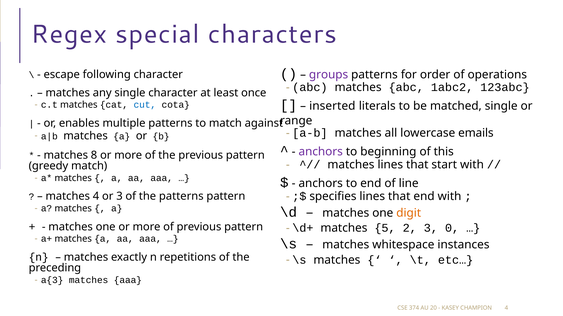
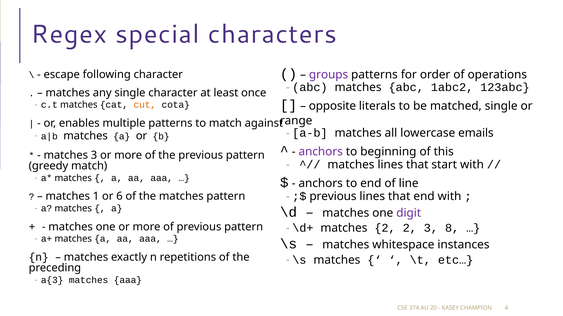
inserted: inserted -> opposite (332, 106)
cut colour: blue -> orange (145, 105)
matches 8: 8 -> 3 (94, 155)
specifies: specifies -> previous (333, 197)
matches 4: 4 -> 1 (96, 197)
or 3: 3 -> 6 (119, 197)
the patterns: patterns -> matches (181, 197)
digit colour: orange -> purple (409, 213)
matches 5: 5 -> 2 (385, 229)
0: 0 -> 8 (452, 229)
